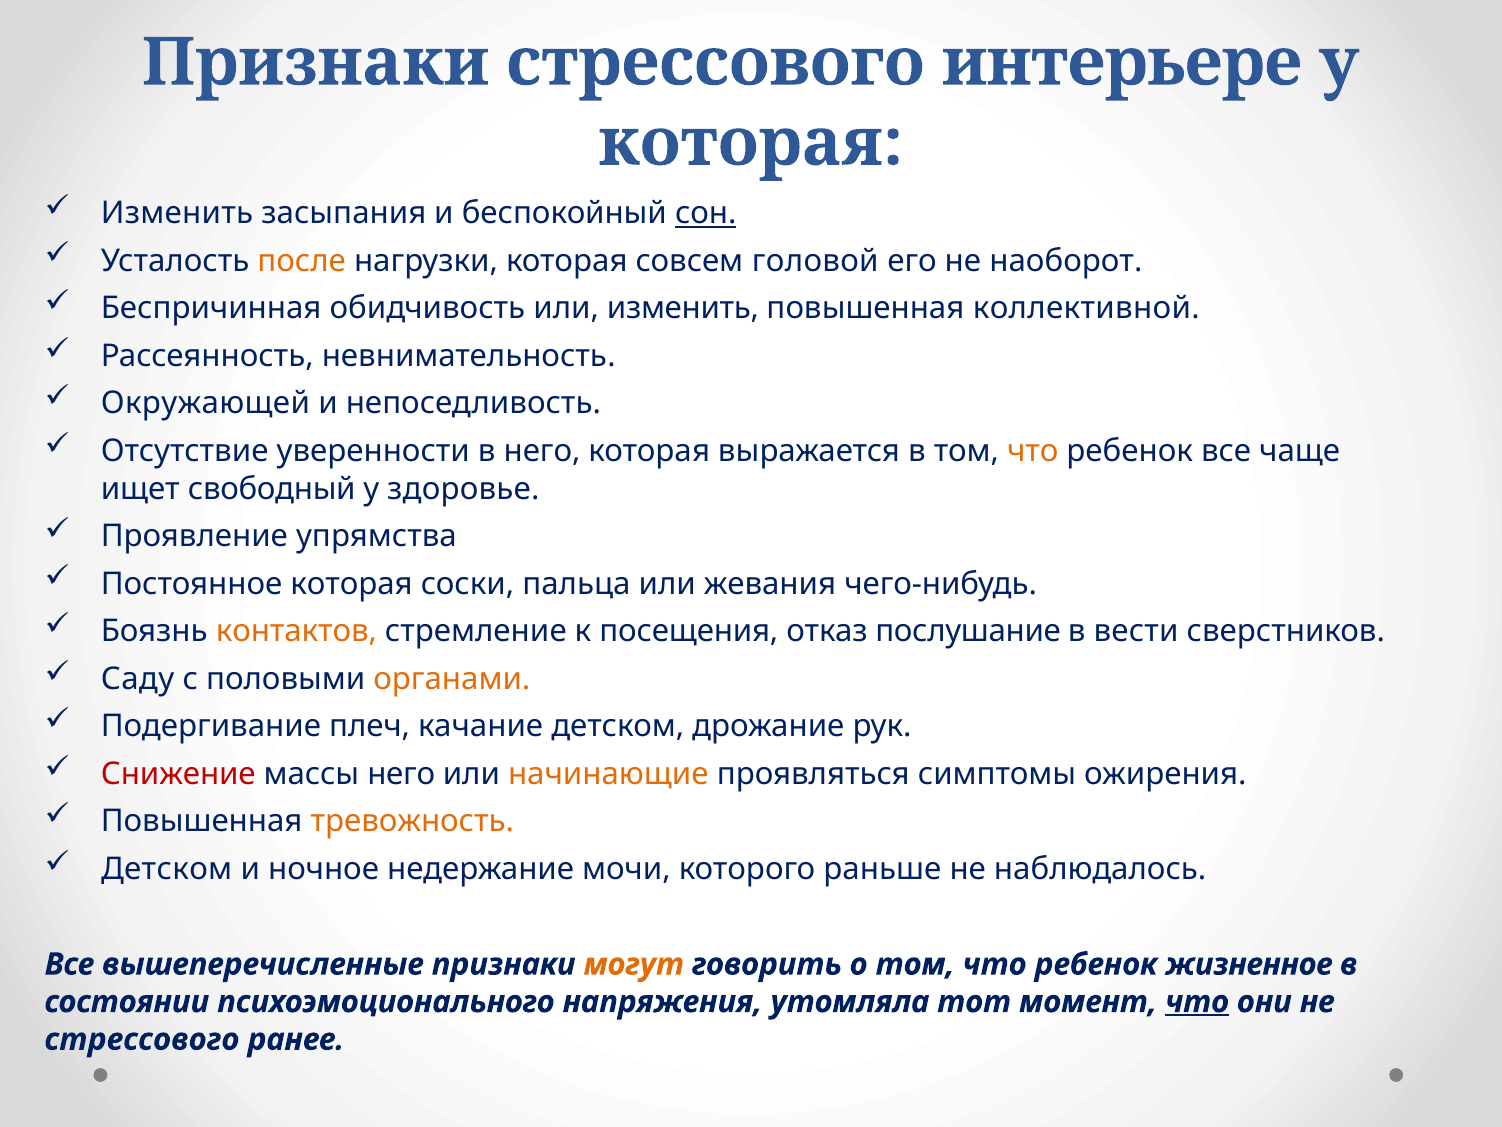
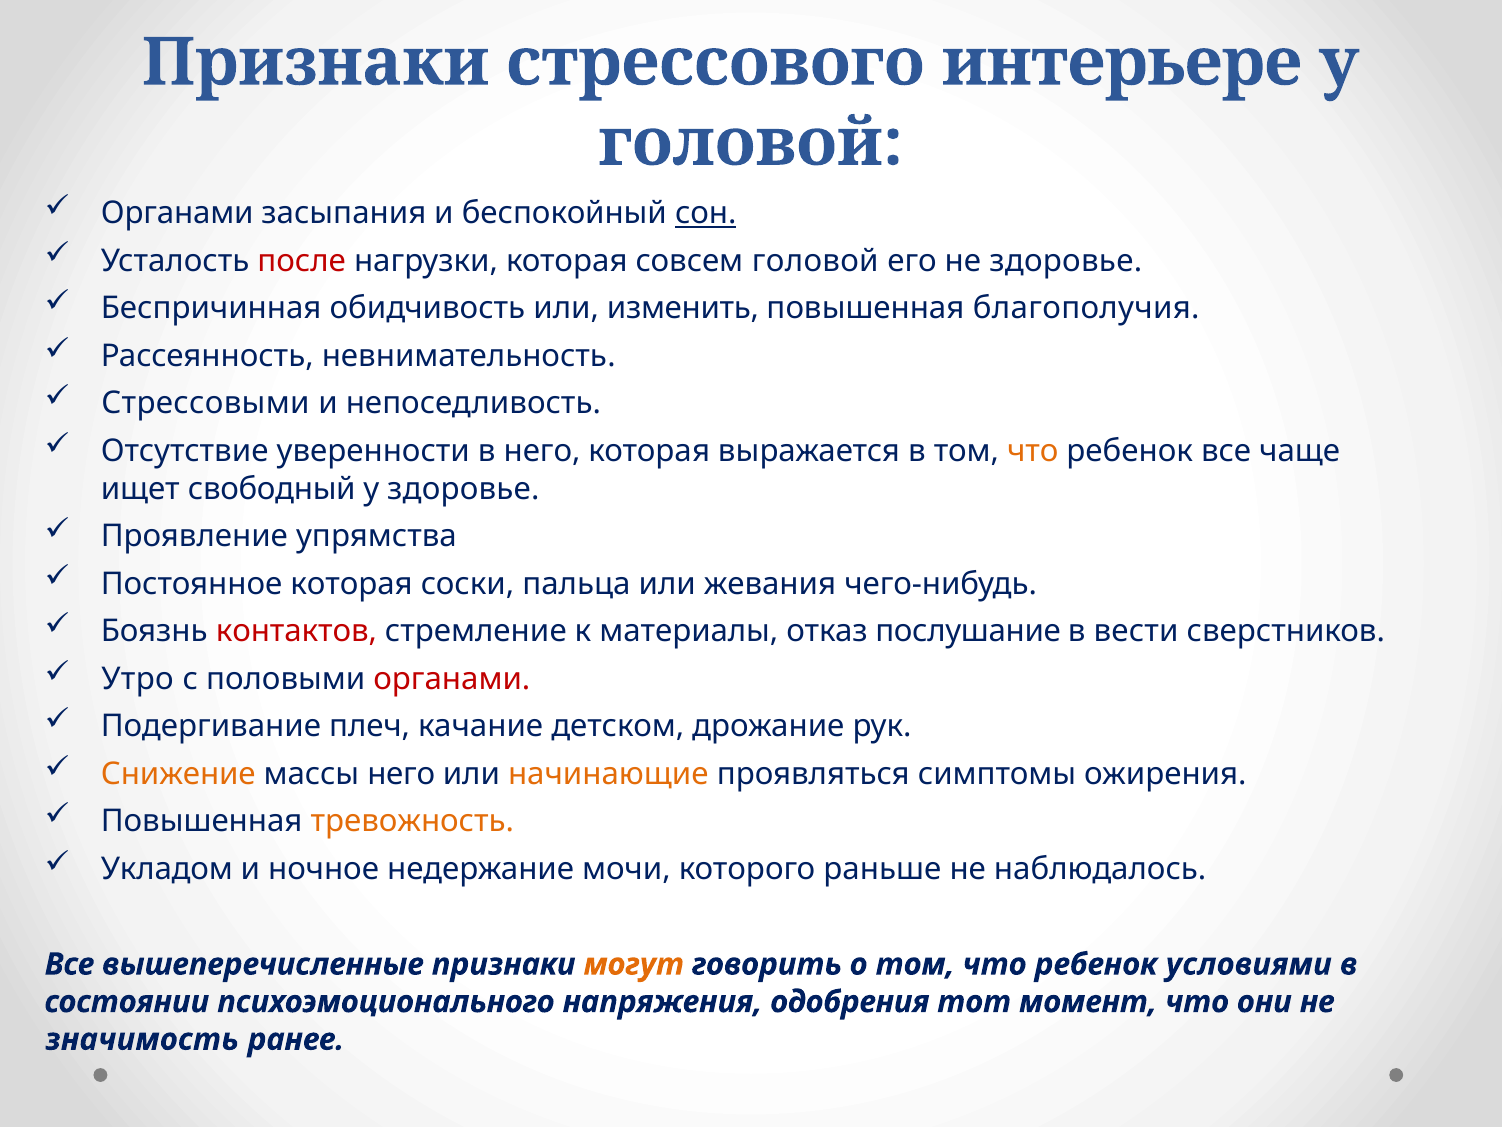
которая: которая -> головой (751, 143)
Изменить: Изменить -> Органами (177, 213)
после colour: orange -> red (302, 261)
не наоборот: наоборот -> здоровье (1066, 261)
коллективной: коллективной -> благополучия (1086, 308)
Окружающей: Окружающей -> Стрессовыми (205, 403)
контактов colour: orange -> red (296, 631)
посещения: посещения -> материалы (689, 631)
Саду: Саду -> Утро (138, 679)
органами colour: orange -> red (452, 679)
Снижение colour: red -> orange (178, 774)
Детском: Детском -> Укладом (167, 869)
жизненное: жизненное -> условиями (1249, 964)
утомляла: утомляла -> одобрения (850, 1001)
что underline: present -> none (1197, 1001)
стрессового: стрессового -> значимость (142, 1039)
